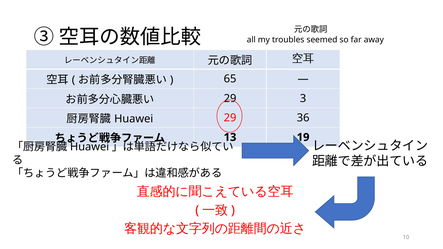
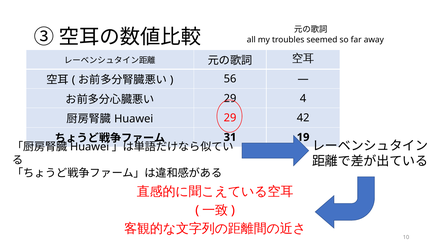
65: 65 -> 56 (230, 79)
3: 3 -> 4 (303, 99)
36: 36 -> 42 (303, 118)
13: 13 -> 31 (230, 137)
